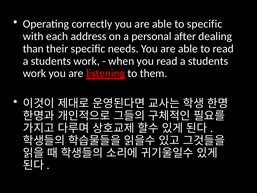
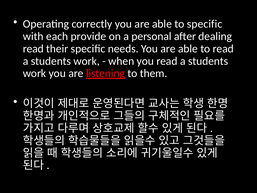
address: address -> provide (88, 36)
than: than -> read (33, 49)
